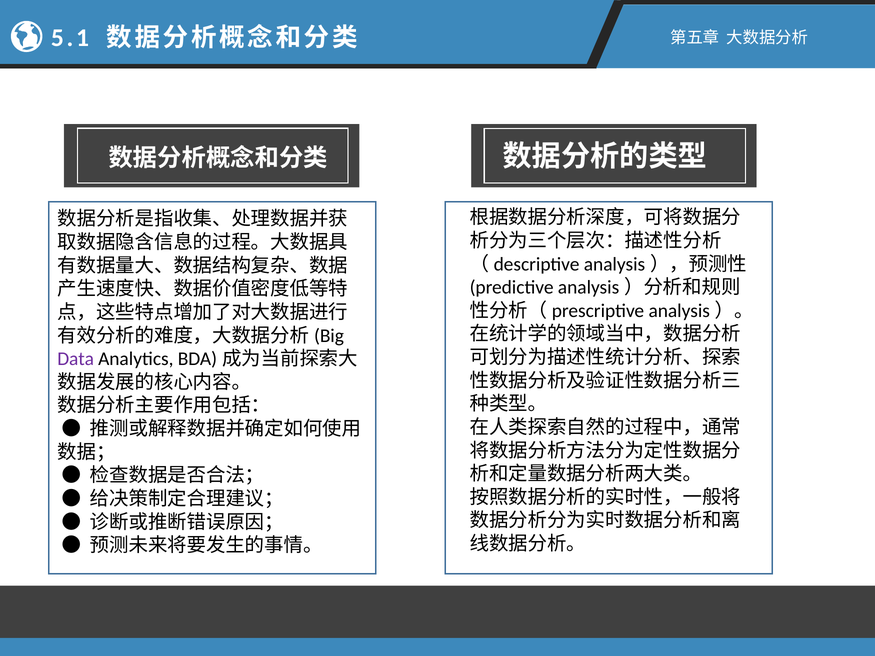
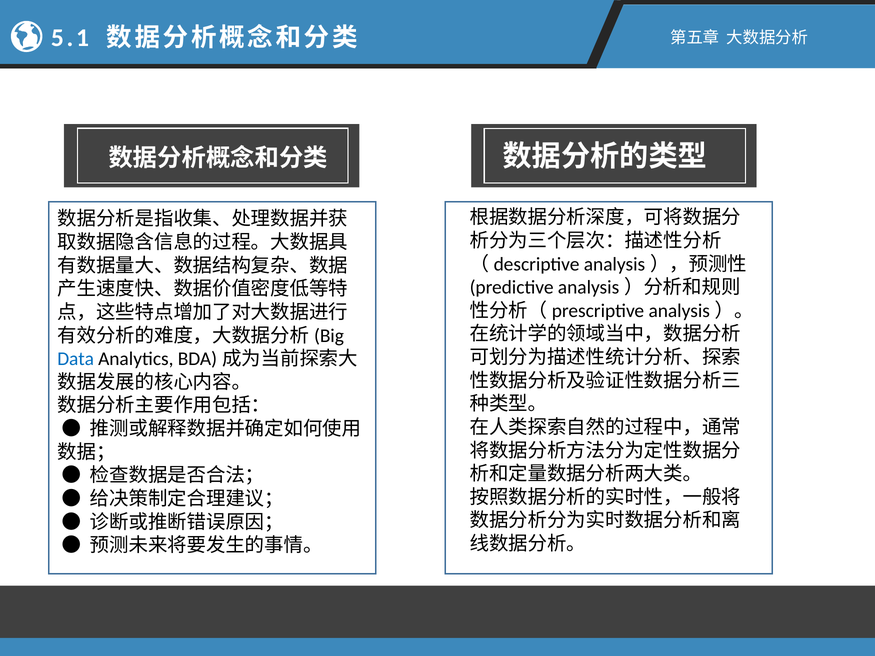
Data colour: purple -> blue (76, 359)
